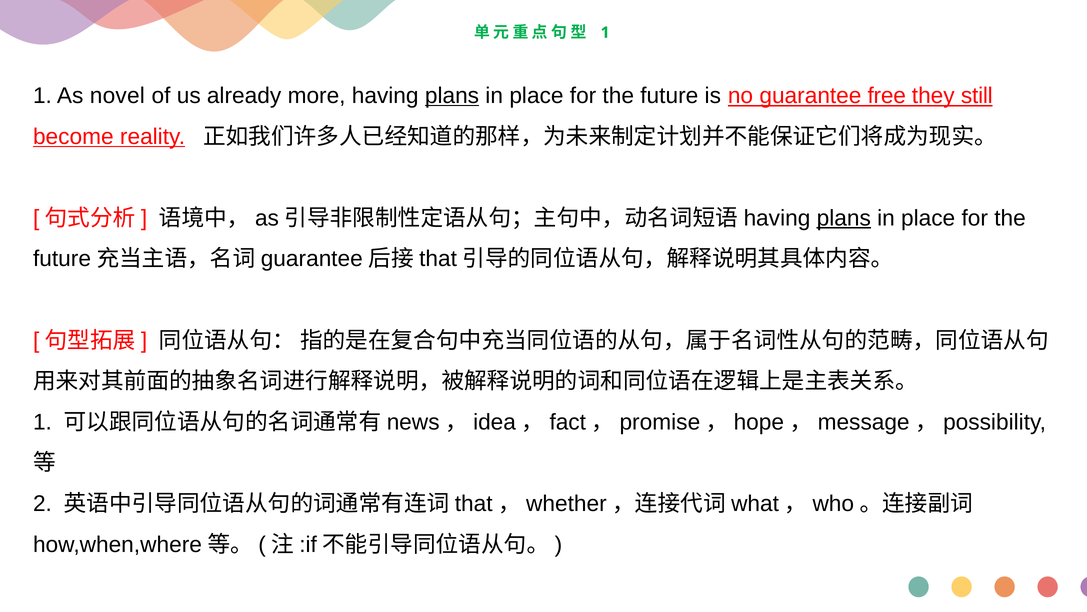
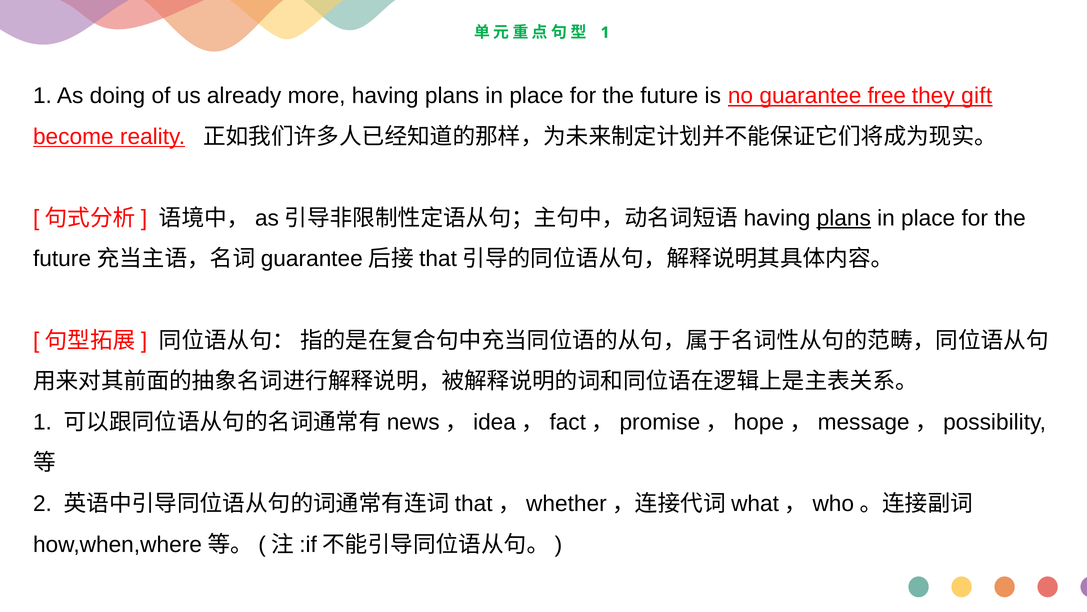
novel: novel -> doing (117, 96)
plans underline: present -> none (452, 96)
still: still -> gift (977, 96)
